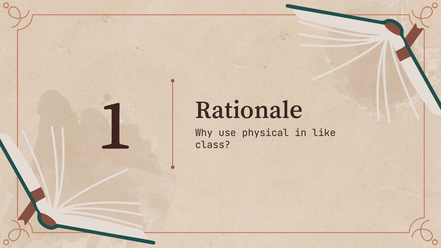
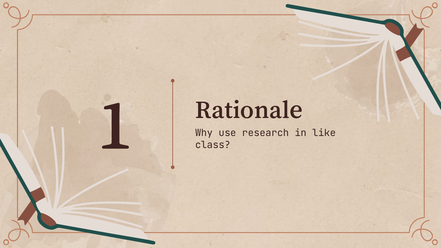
physical: physical -> research (265, 133)
